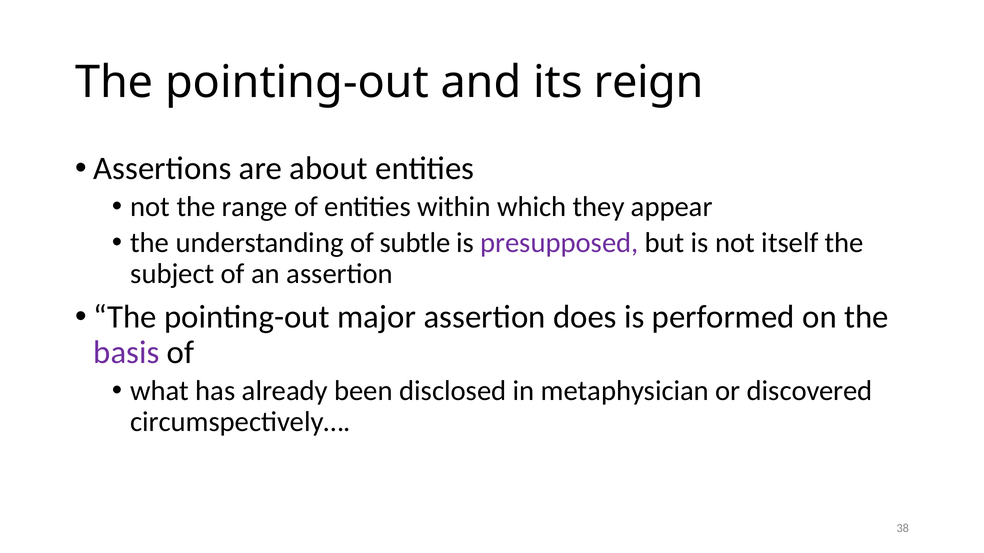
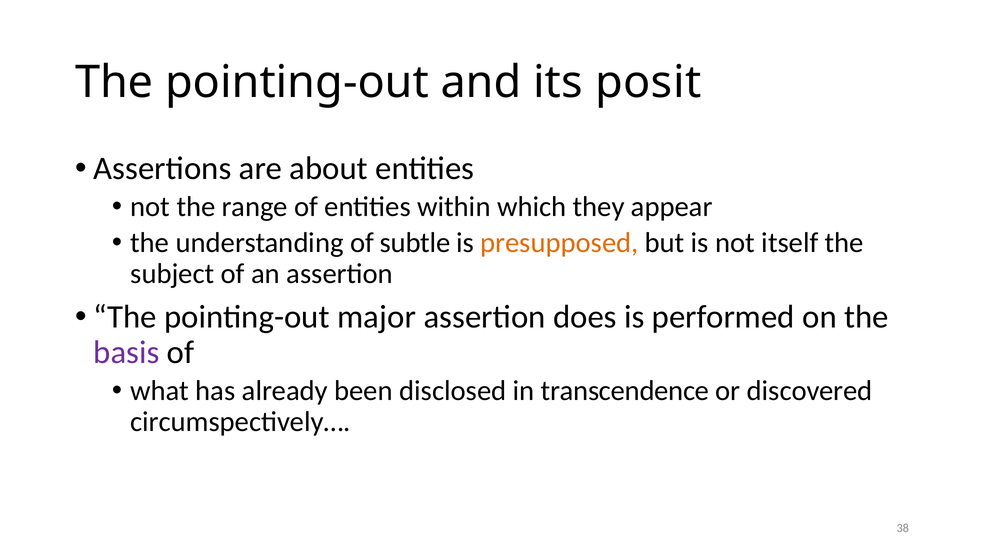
reign: reign -> posit (648, 83)
presupposed colour: purple -> orange (559, 243)
metaphysician: metaphysician -> transcendence (625, 391)
